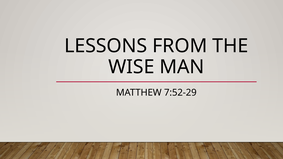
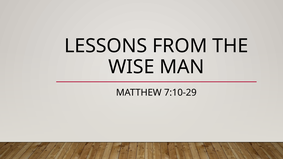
7:52-29: 7:52-29 -> 7:10-29 (180, 93)
